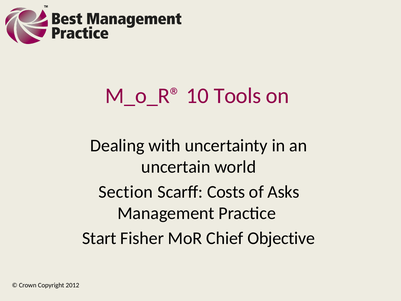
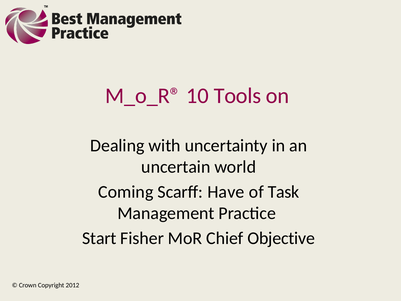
Section: Section -> Coming (126, 192)
Costs: Costs -> Have (226, 192)
Asks: Asks -> Task (284, 192)
